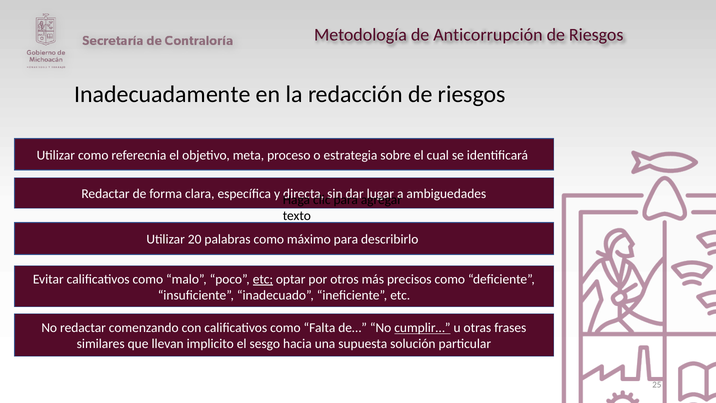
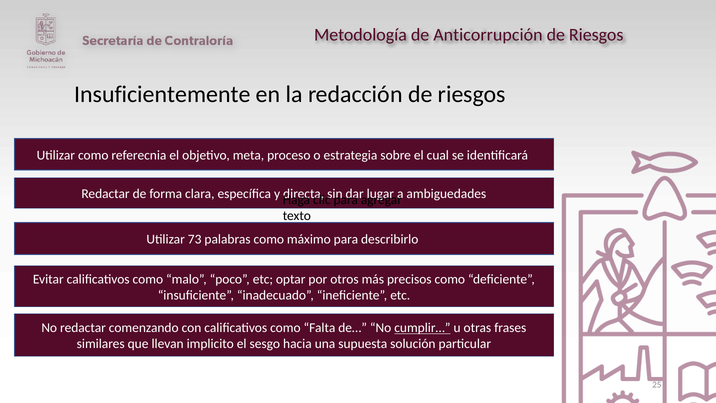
Inadecuadamente: Inadecuadamente -> Insuficientemente (162, 94)
20: 20 -> 73 (195, 239)
etc underline: present -> none (263, 279)
